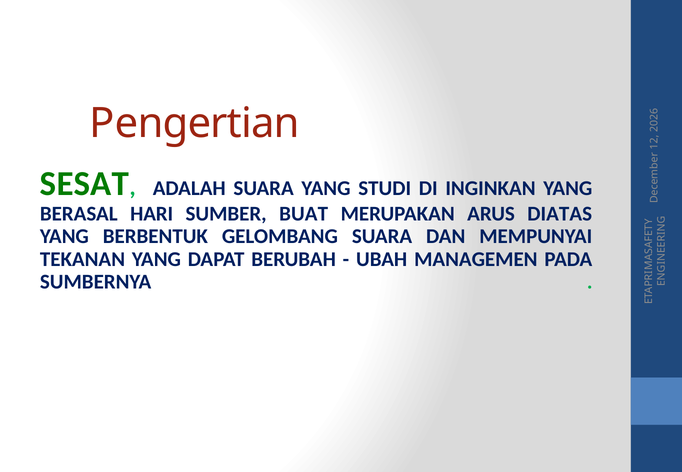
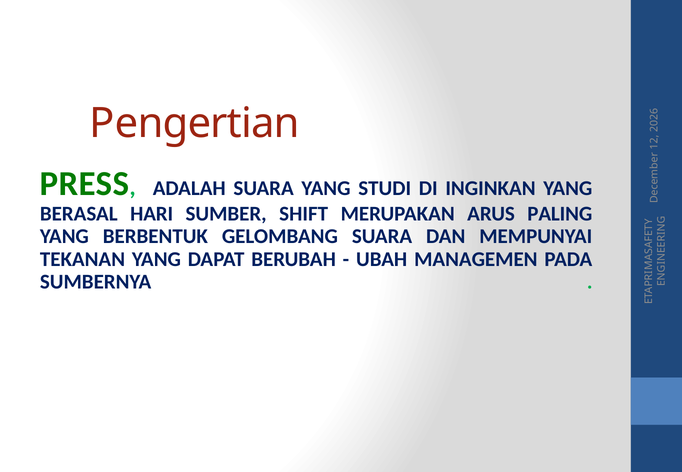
SESAT: SESAT -> PRESS (85, 184)
BUAT: BUAT -> SHIFT (304, 214)
DIATAS: DIATAS -> PALING (560, 214)
